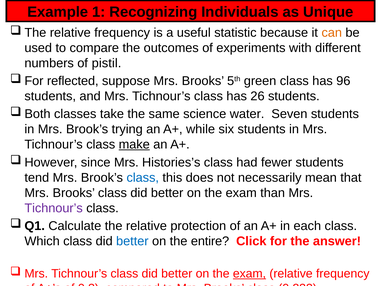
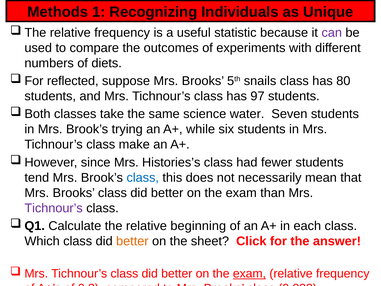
Example: Example -> Methods (58, 12)
can colour: orange -> purple (332, 33)
pistil: pistil -> diets (107, 63)
green: green -> snails (260, 81)
96: 96 -> 80 (343, 81)
26: 26 -> 97 (258, 96)
make underline: present -> none (134, 144)
protection: protection -> beginning (198, 226)
better colour: blue -> orange (132, 241)
entire: entire -> sheet (210, 241)
